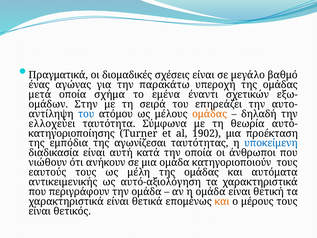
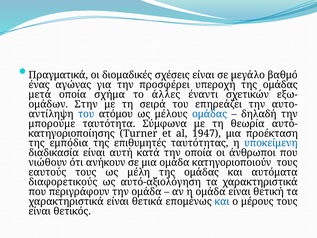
παρακάτω: παρακάτω -> προσφέρει (164, 85)
εμένα: εμένα -> άλλες (166, 94)
ομάδας colour: orange -> blue (210, 114)
ελλοχεύει: ελλοχεύει -> μπορούμε (52, 124)
1902: 1902 -> 1947 (206, 133)
αγωνίζεσαι: αγωνίζεσαι -> επιθυμητές (140, 143)
αντικειμενικής: αντικειμενικής -> διαφορετικούς (63, 182)
και colour: orange -> blue (222, 201)
